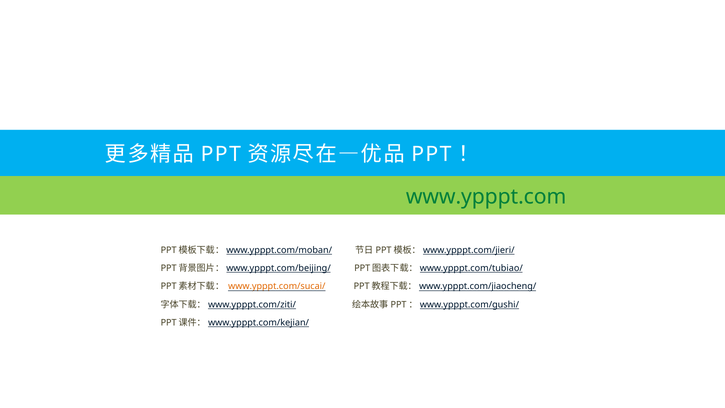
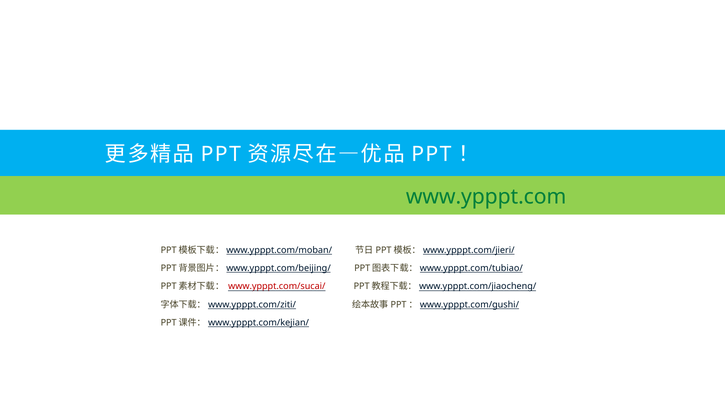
www.ypppt.com/sucai/ colour: orange -> red (277, 286)
